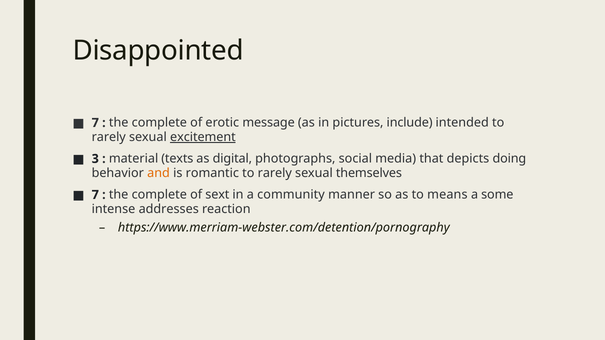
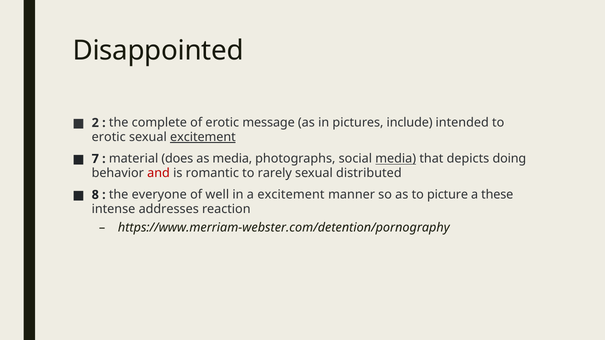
7: 7 -> 2 (95, 123)
rarely: rarely -> erotic (109, 137)
3: 3 -> 7 (95, 159)
texts: texts -> does (177, 159)
as digital: digital -> media (232, 159)
media underline: none -> present (396, 159)
and colour: orange -> red (159, 173)
themselves: themselves -> distributed (369, 173)
7: 7 -> 8 (95, 195)
complete: complete -> everyone (159, 195)
sext: sext -> well (217, 195)
a community: community -> excitement (291, 195)
means: means -> picture (448, 195)
some: some -> these (497, 195)
